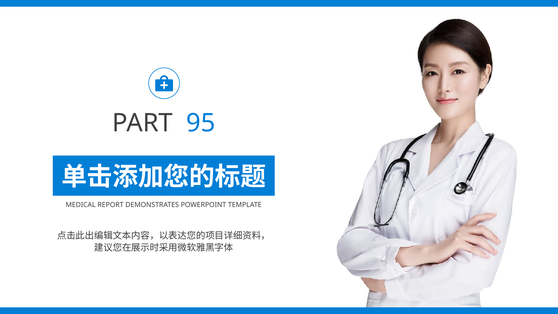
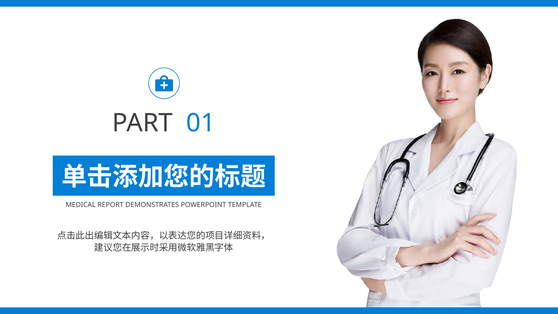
95: 95 -> 01 (201, 123)
